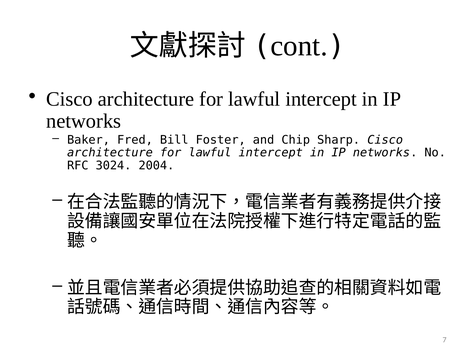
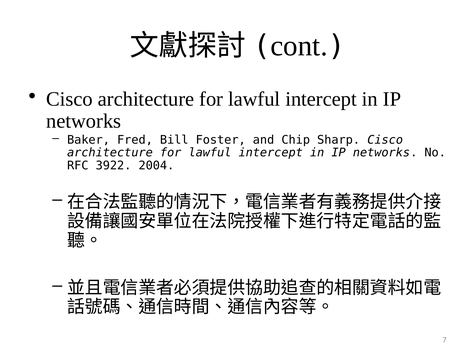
3024: 3024 -> 3922 (114, 166)
